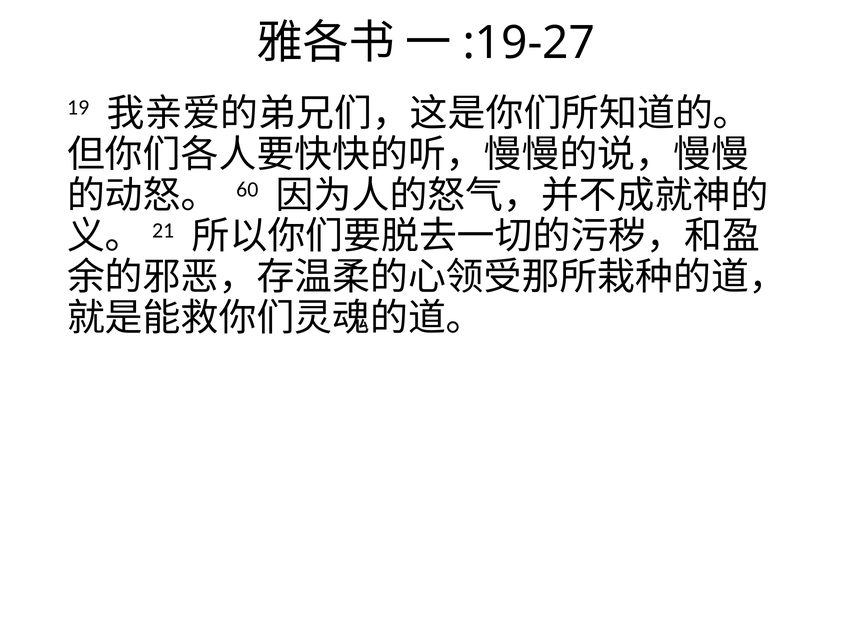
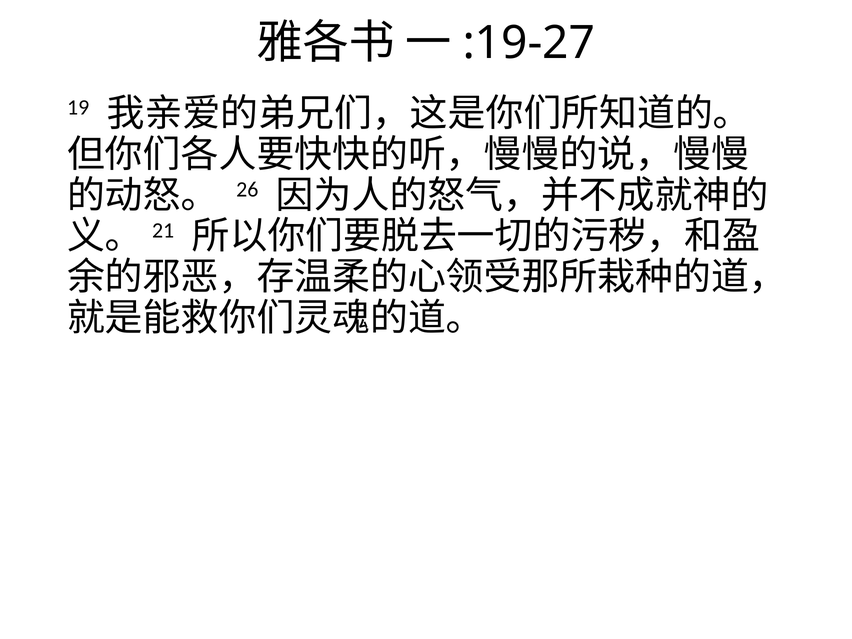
60: 60 -> 26 (247, 190)
